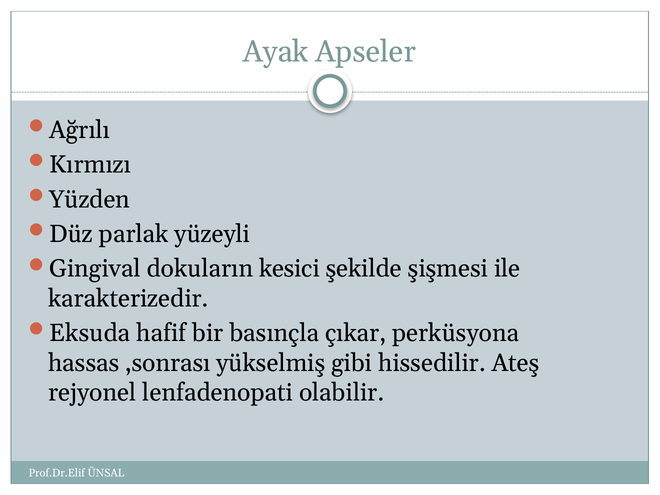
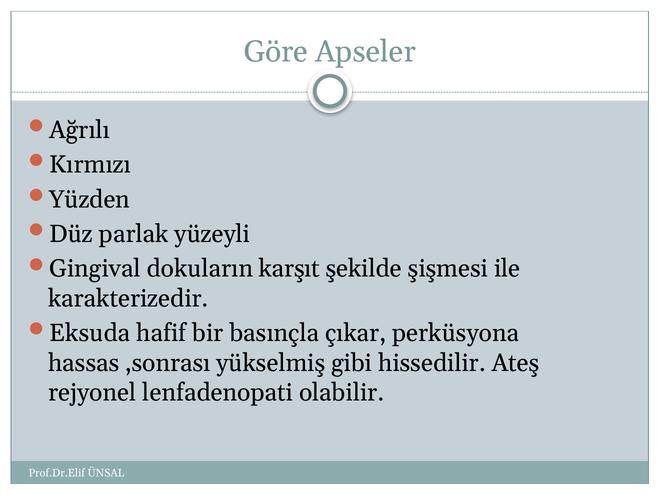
Ayak: Ayak -> Göre (276, 52)
kesici: kesici -> karşıt (289, 269)
